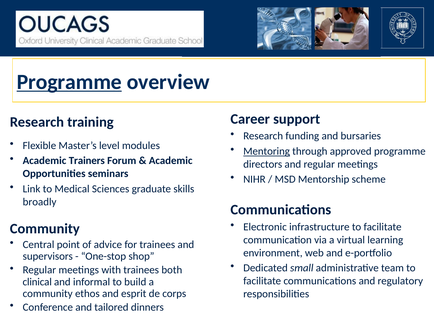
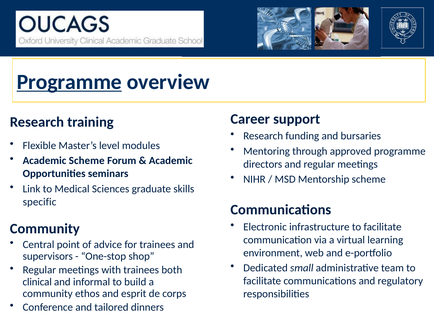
Mentoring underline: present -> none (267, 151)
Academic Trainers: Trainers -> Scheme (87, 161)
broadly: broadly -> specific (40, 202)
